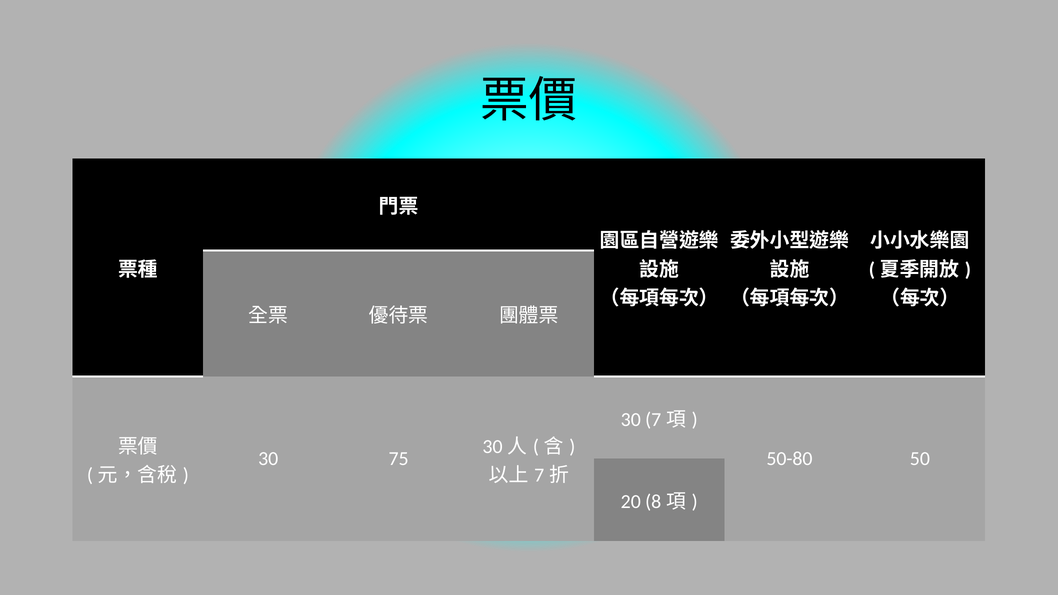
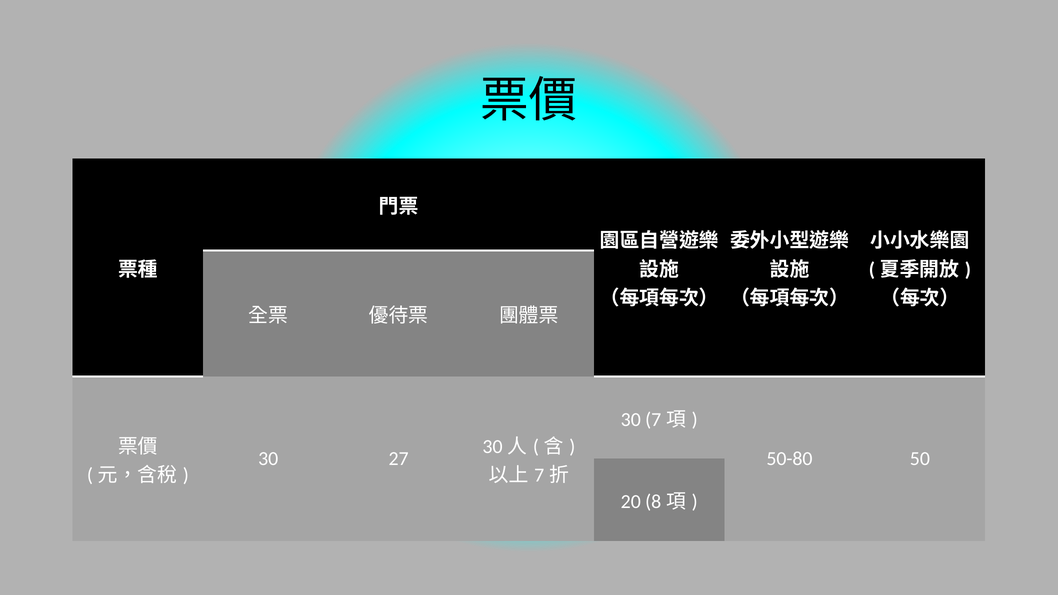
75: 75 -> 27 (399, 459)
